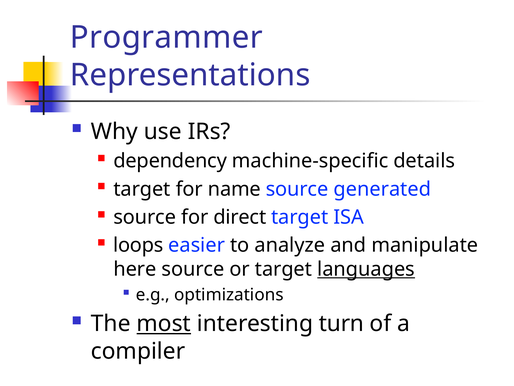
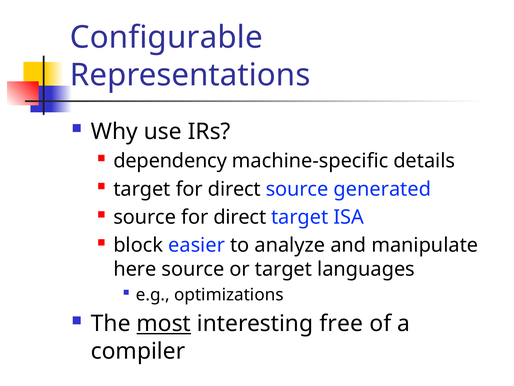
Programmer: Programmer -> Configurable (166, 37)
target for name: name -> direct (234, 189)
loops: loops -> block (138, 245)
languages underline: present -> none (366, 269)
turn: turn -> free (341, 323)
